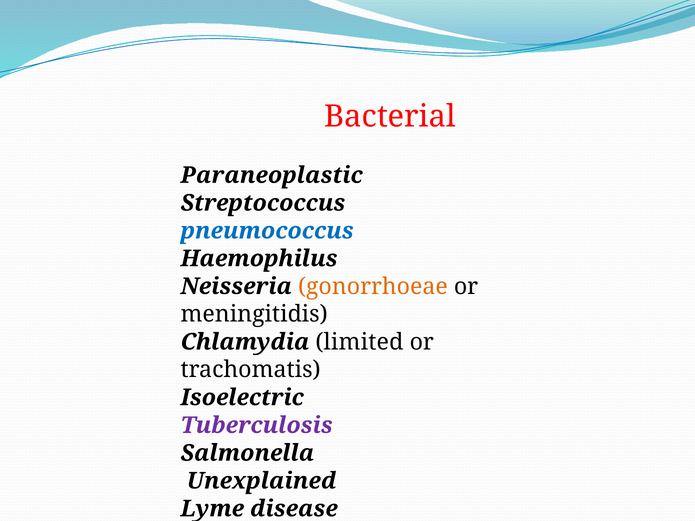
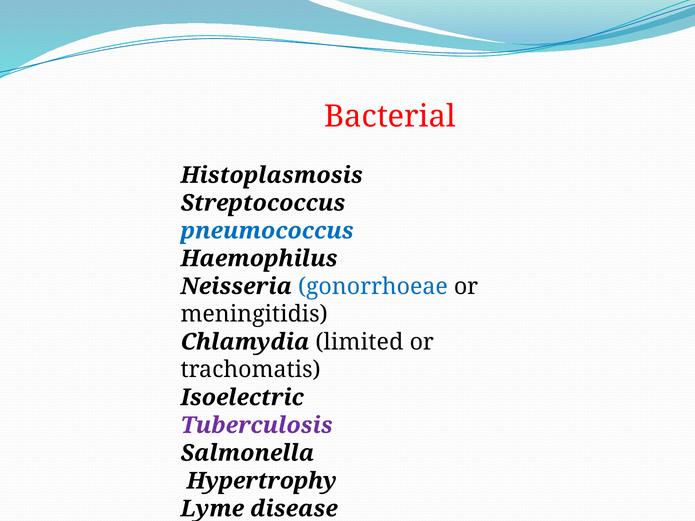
Paraneoplastic: Paraneoplastic -> Histoplasmosis (272, 175)
gonorrhoeae colour: orange -> blue (373, 286)
Unexplained: Unexplained -> Hypertrophy (262, 481)
